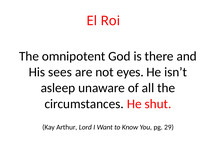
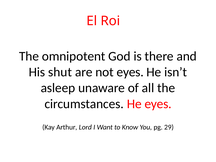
sees: sees -> shut (60, 72)
He shut: shut -> eyes (158, 104)
